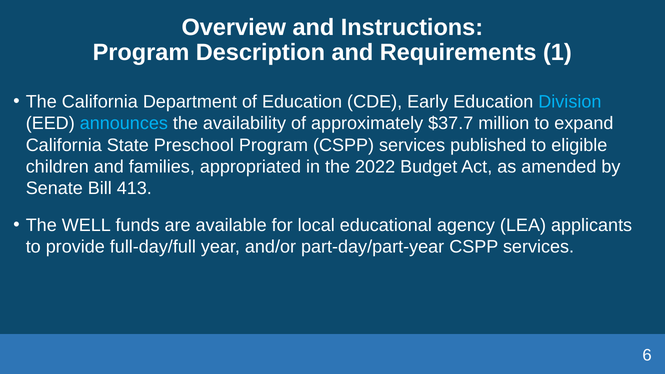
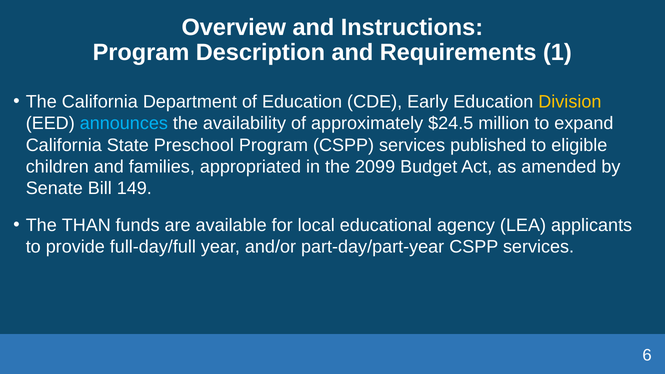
Division colour: light blue -> yellow (570, 102)
$37.7: $37.7 -> $24.5 (451, 124)
2022: 2022 -> 2099 (375, 167)
413: 413 -> 149 (134, 189)
WELL: WELL -> THAN (86, 225)
